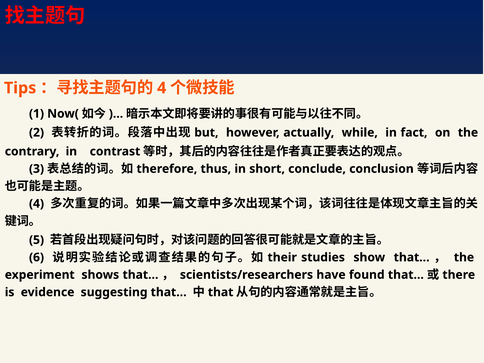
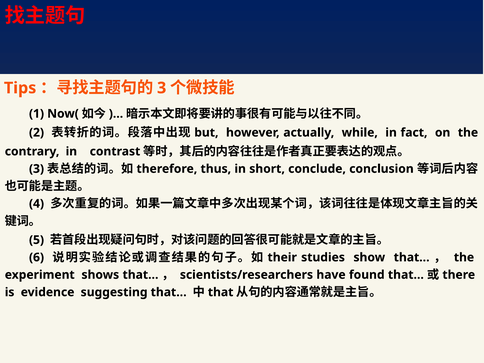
4: 4 -> 3 (162, 88)
